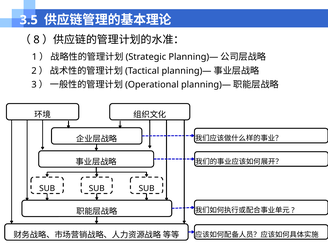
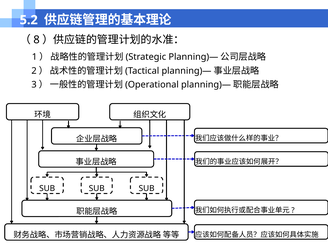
3.5: 3.5 -> 5.2 (29, 20)
